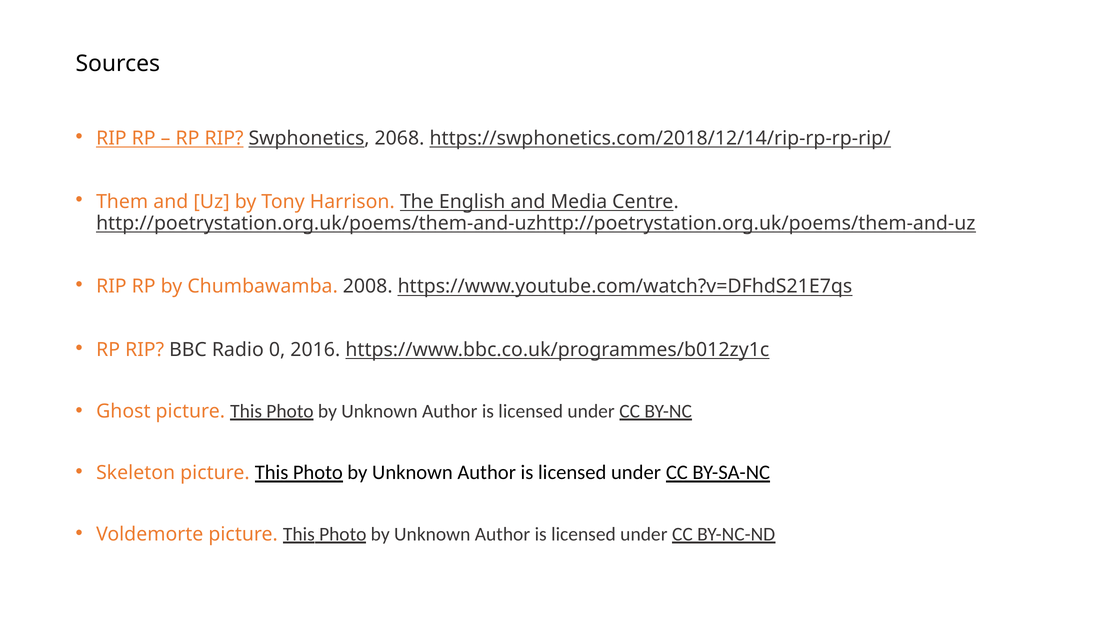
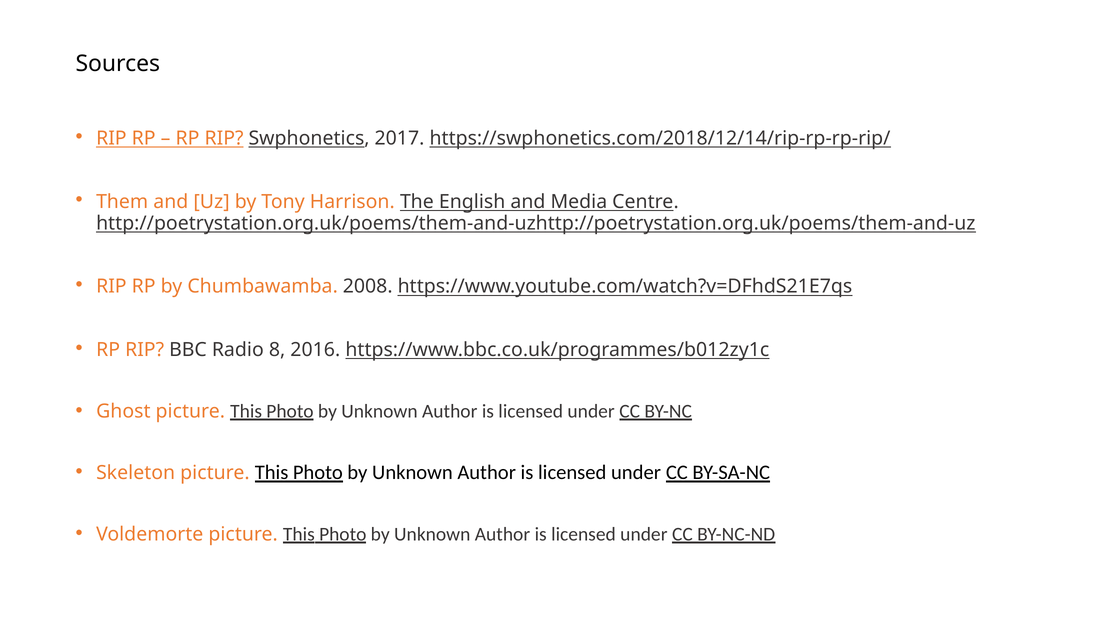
2068: 2068 -> 2017 (399, 138)
0: 0 -> 8 (277, 350)
